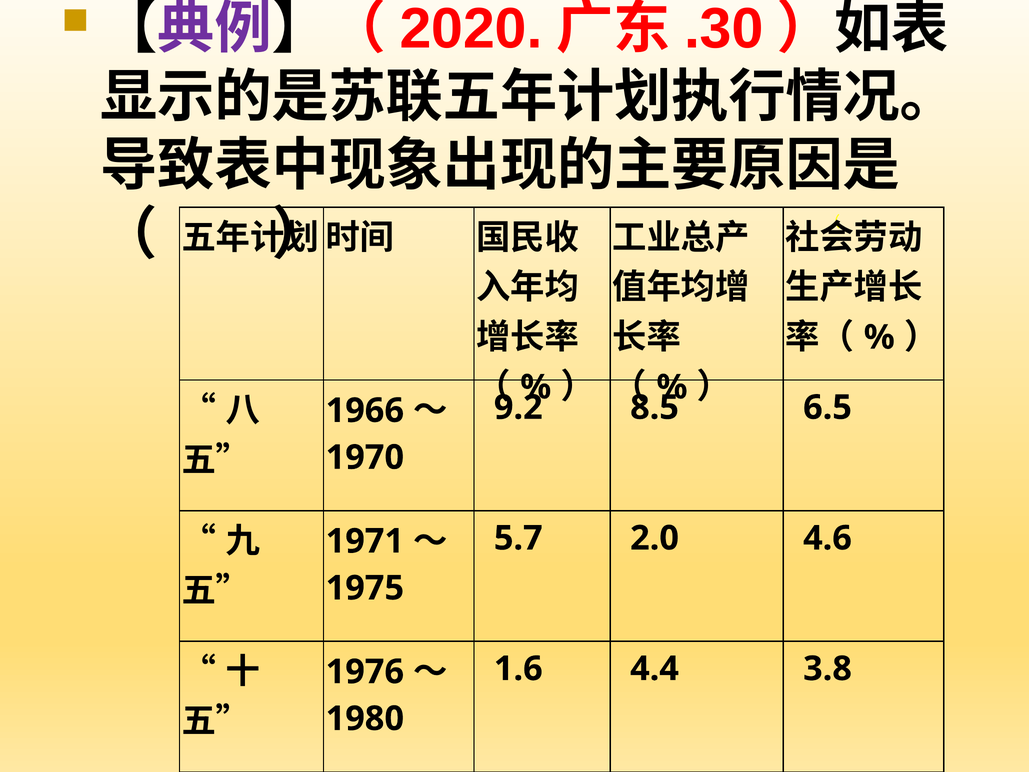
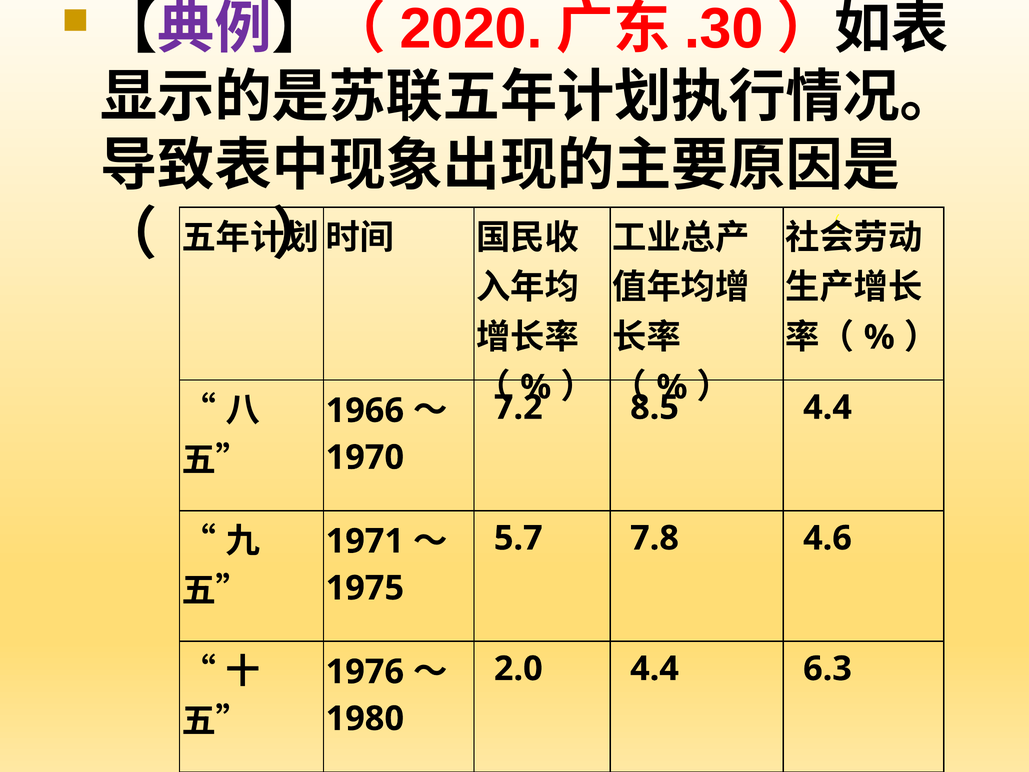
9.2: 9.2 -> 7.2 (518, 407)
8.5 6.5: 6.5 -> 4.4 (828, 407)
2.0: 2.0 -> 7.8 (655, 538)
1.6: 1.6 -> 2.0 (518, 669)
3.8: 3.8 -> 6.3 (828, 669)
